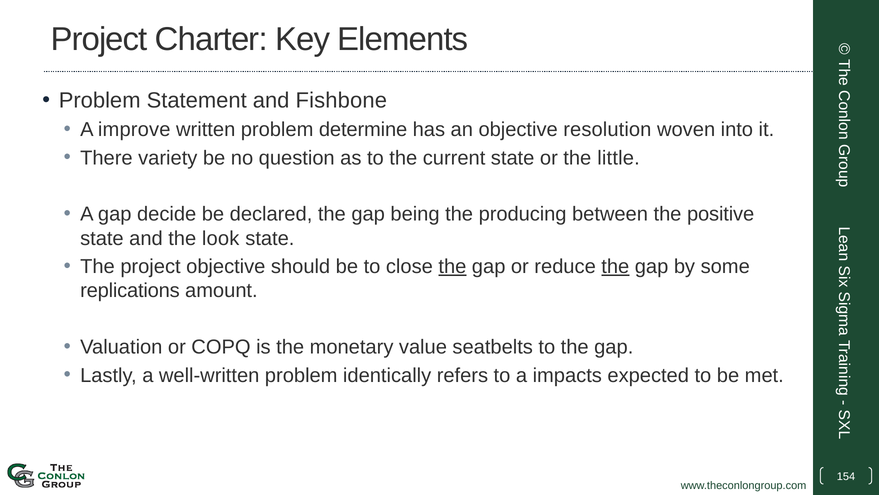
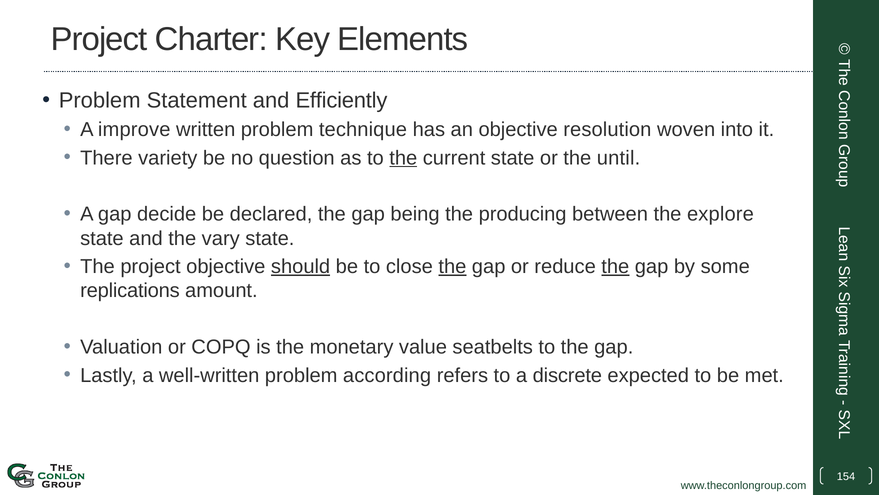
Fishbone: Fishbone -> Efficiently (341, 100)
determine: determine -> technique (363, 130)
the underline: none -> present (403, 158)
little: little -> until (619, 158)
positive: positive -> explore (720, 214)
look: look -> vary (221, 238)
should underline: none -> present (301, 266)
identically: identically -> according (387, 375)
impacts: impacts -> discrete (567, 375)
